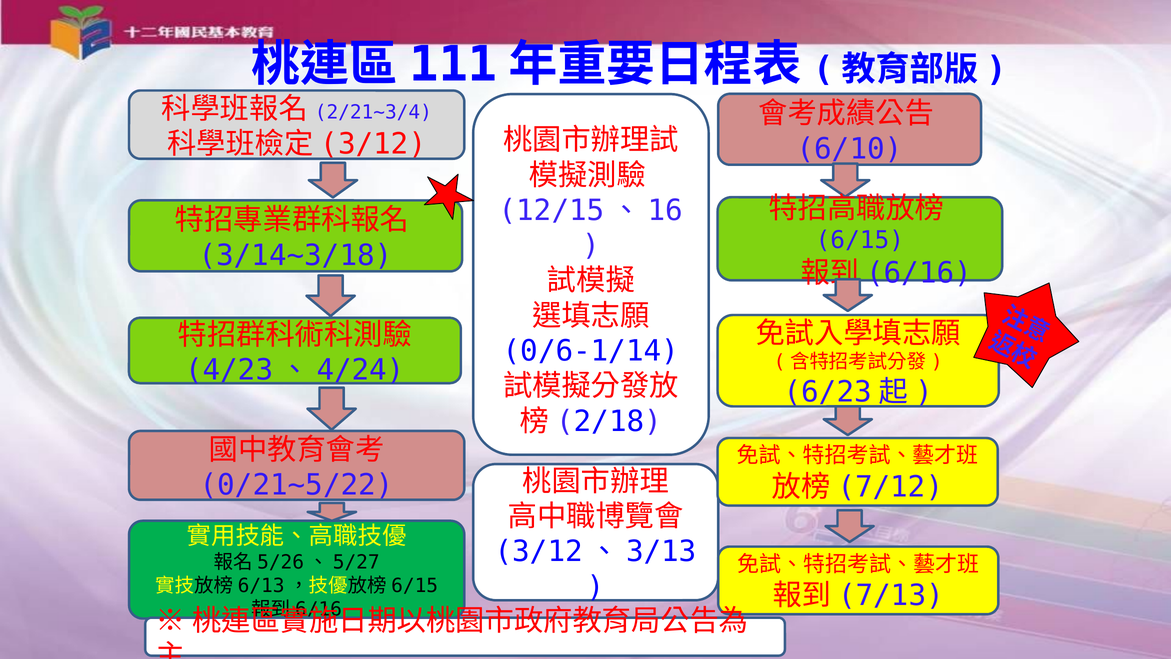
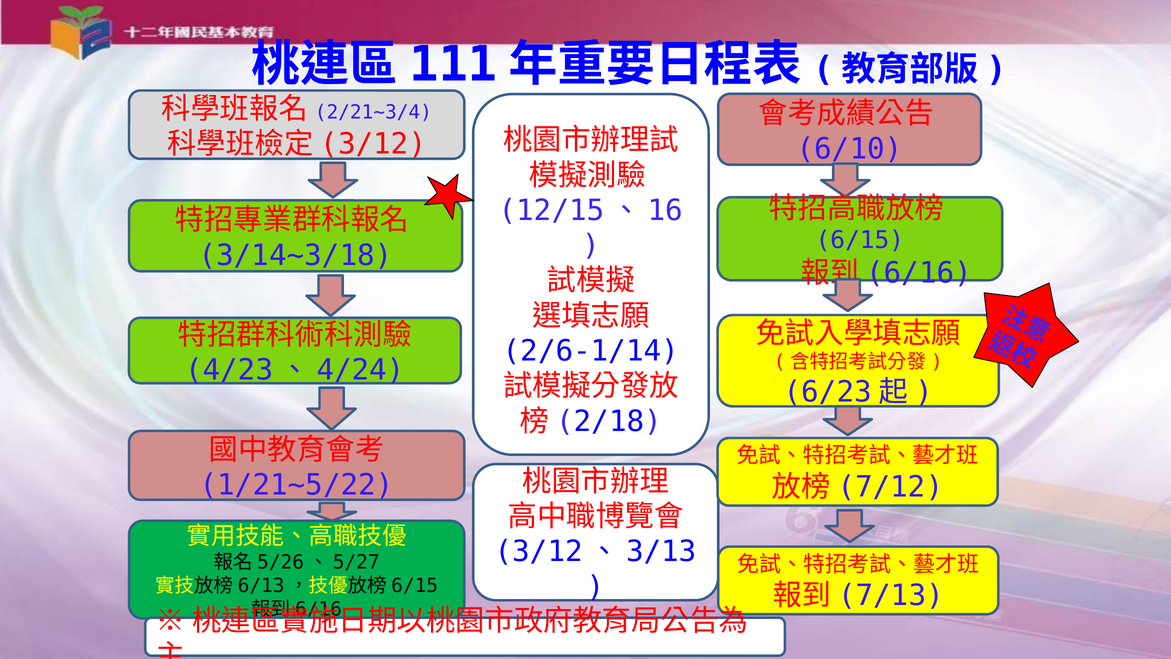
0/6-1/14: 0/6-1/14 -> 2/6-1/14 (591, 351)
0/21~5/22: 0/21~5/22 -> 1/21~5/22 (297, 485)
